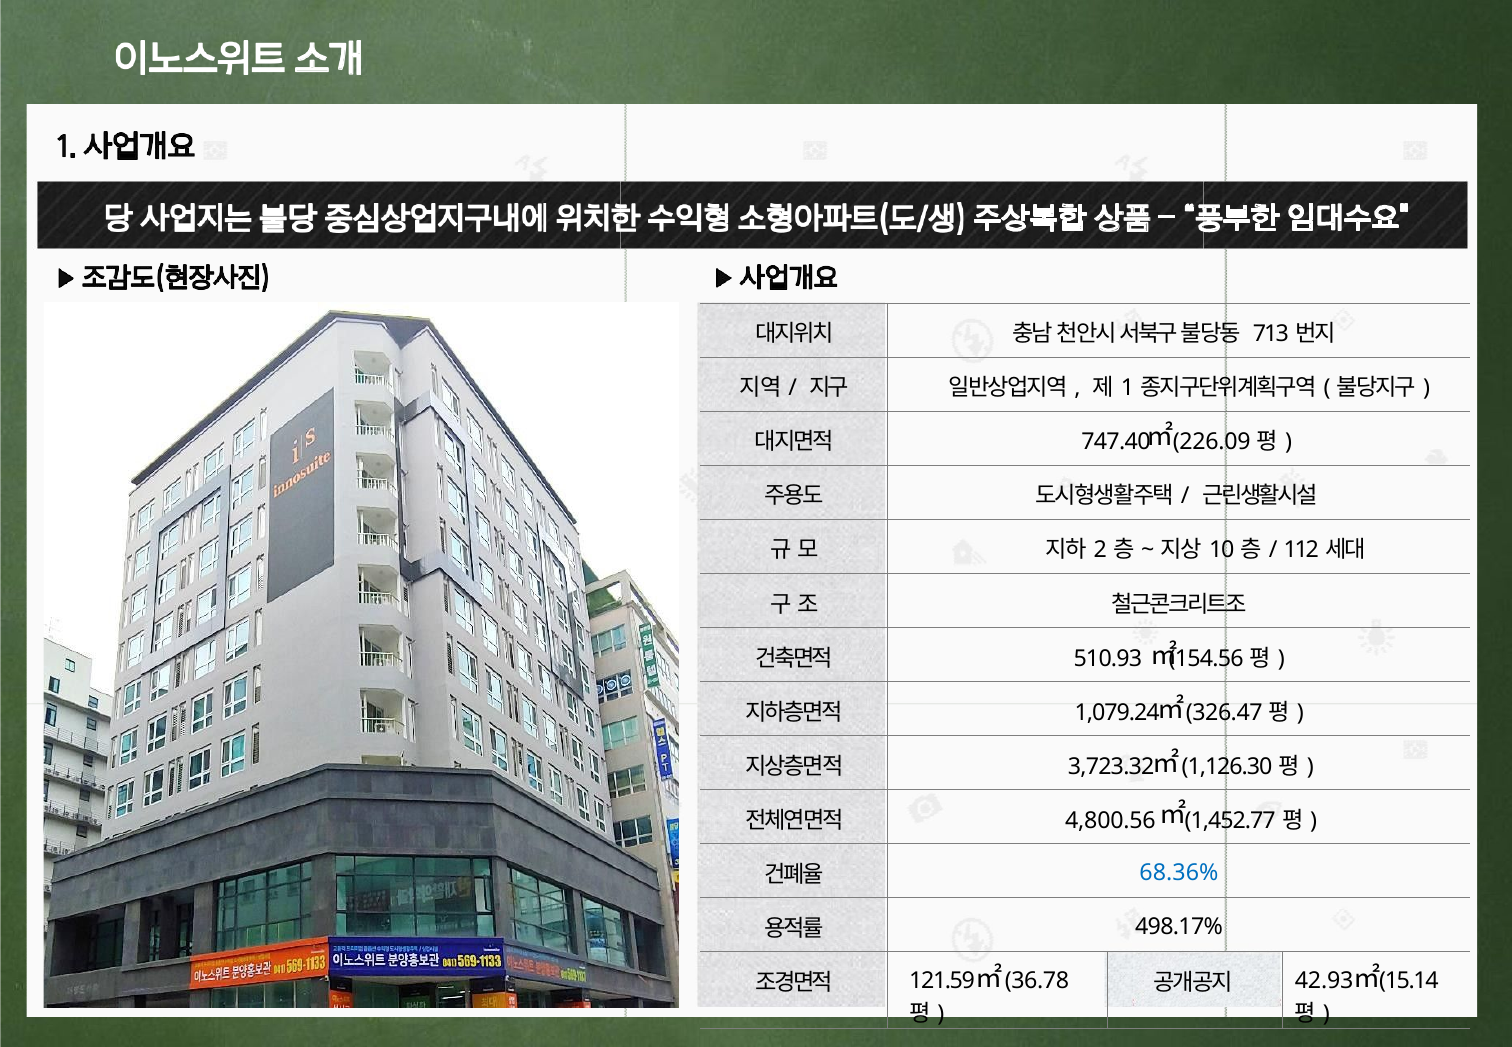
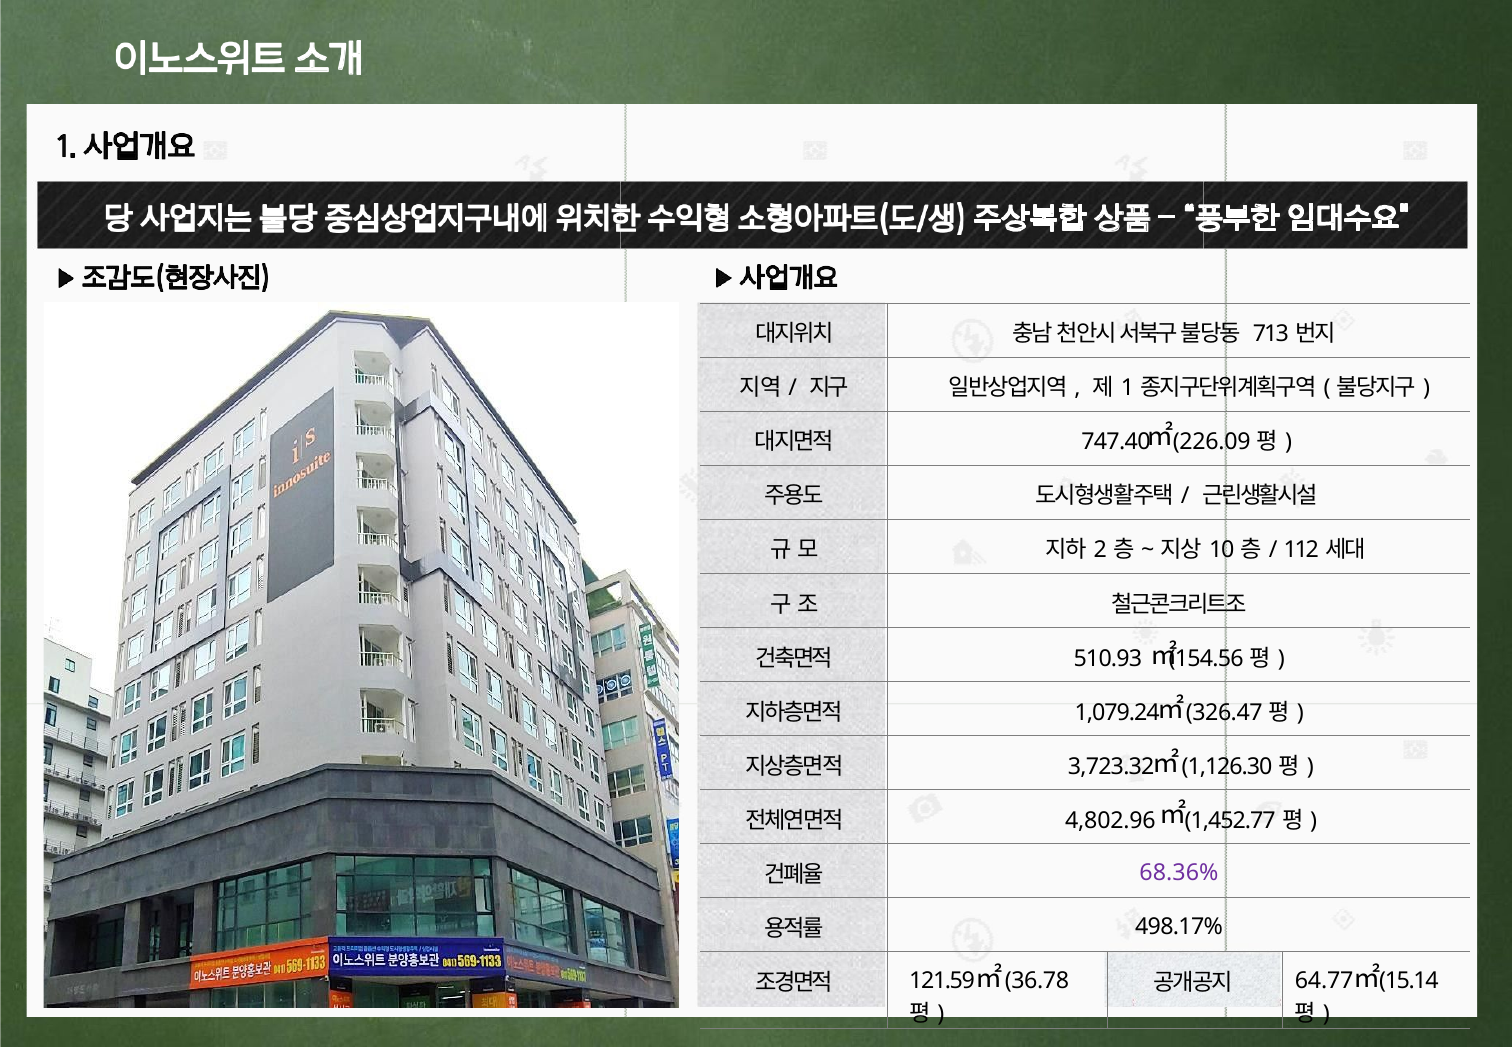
4,800.56: 4,800.56 -> 4,802.96 (1110, 820)
68.36% colour: blue -> purple (1179, 872)
42.93: 42.93 -> 64.77 (1324, 980)
